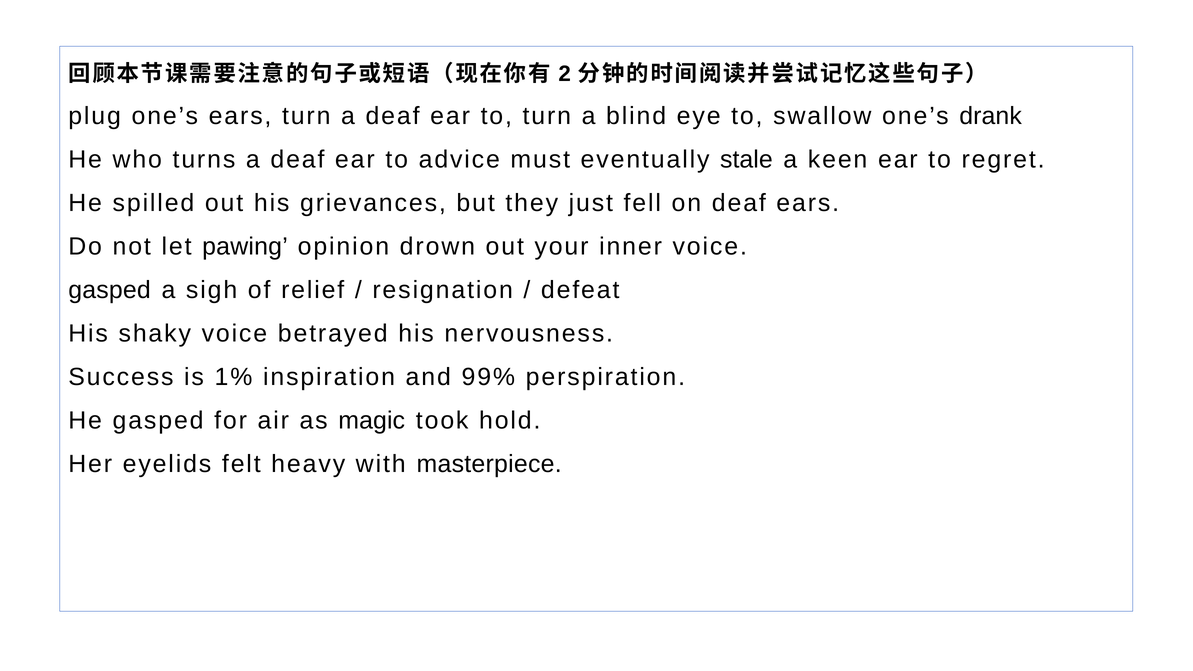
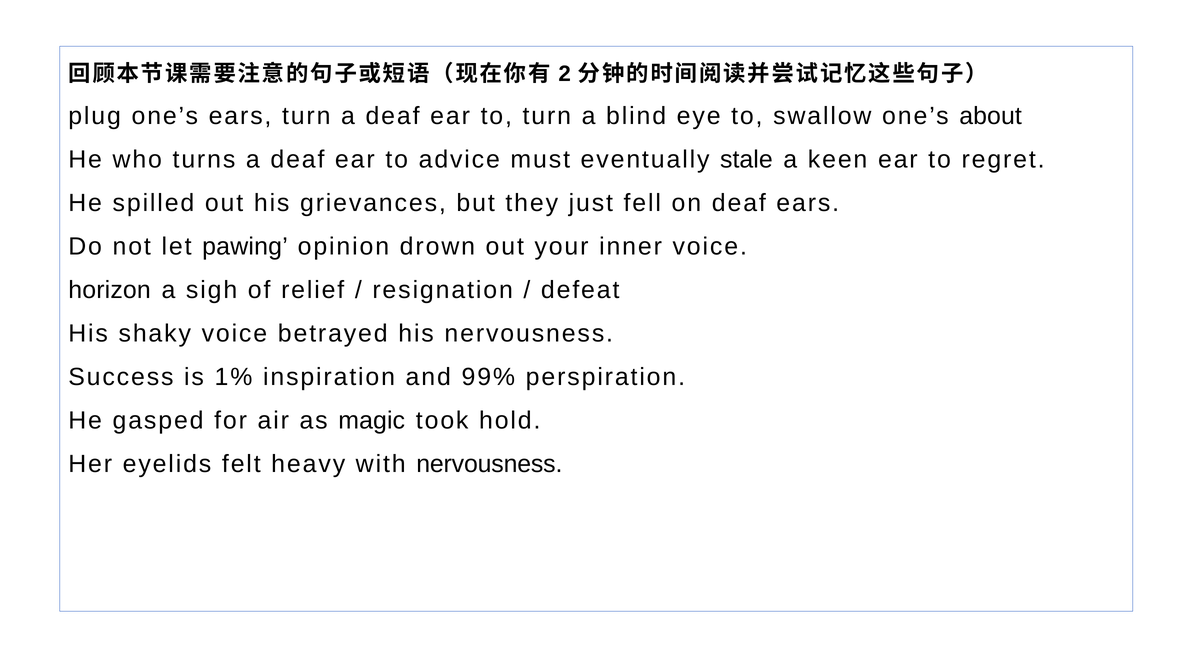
drank: drank -> about (991, 116)
gasped: gasped -> horizon (110, 290)
with masterpiece: masterpiece -> nervousness (489, 464)
